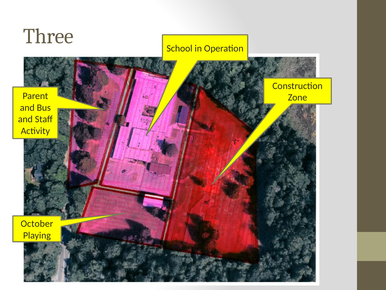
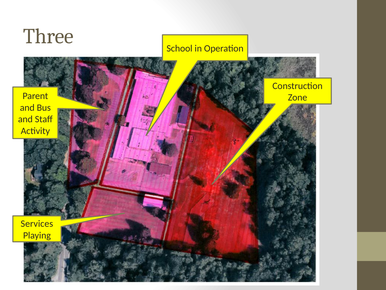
October: October -> Services (37, 223)
